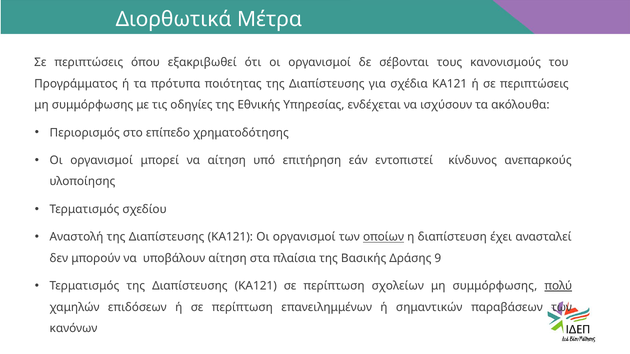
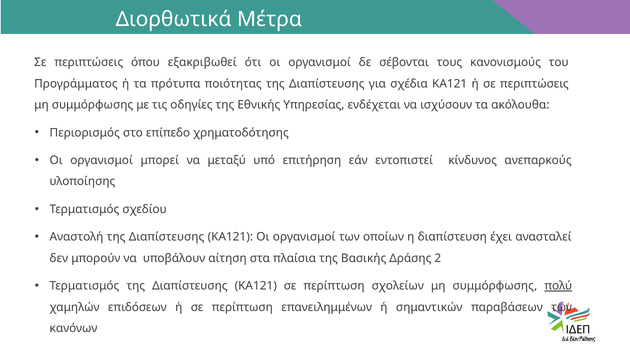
να αίτηση: αίτηση -> μεταξύ (227, 161)
οποίων underline: present -> none (384, 237)
9: 9 -> 2 (438, 259)
